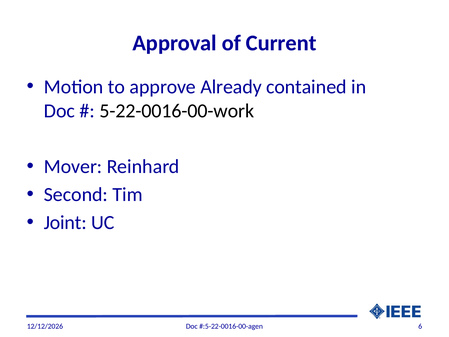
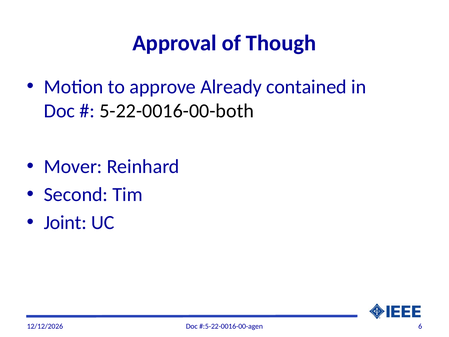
Current: Current -> Though (281, 43)
5-22-0016-00-work: 5-22-0016-00-work -> 5-22-0016-00-both (177, 111)
